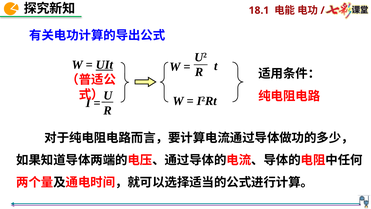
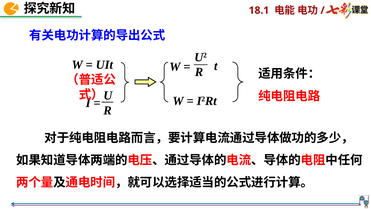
UIt underline: present -> none (104, 65)
